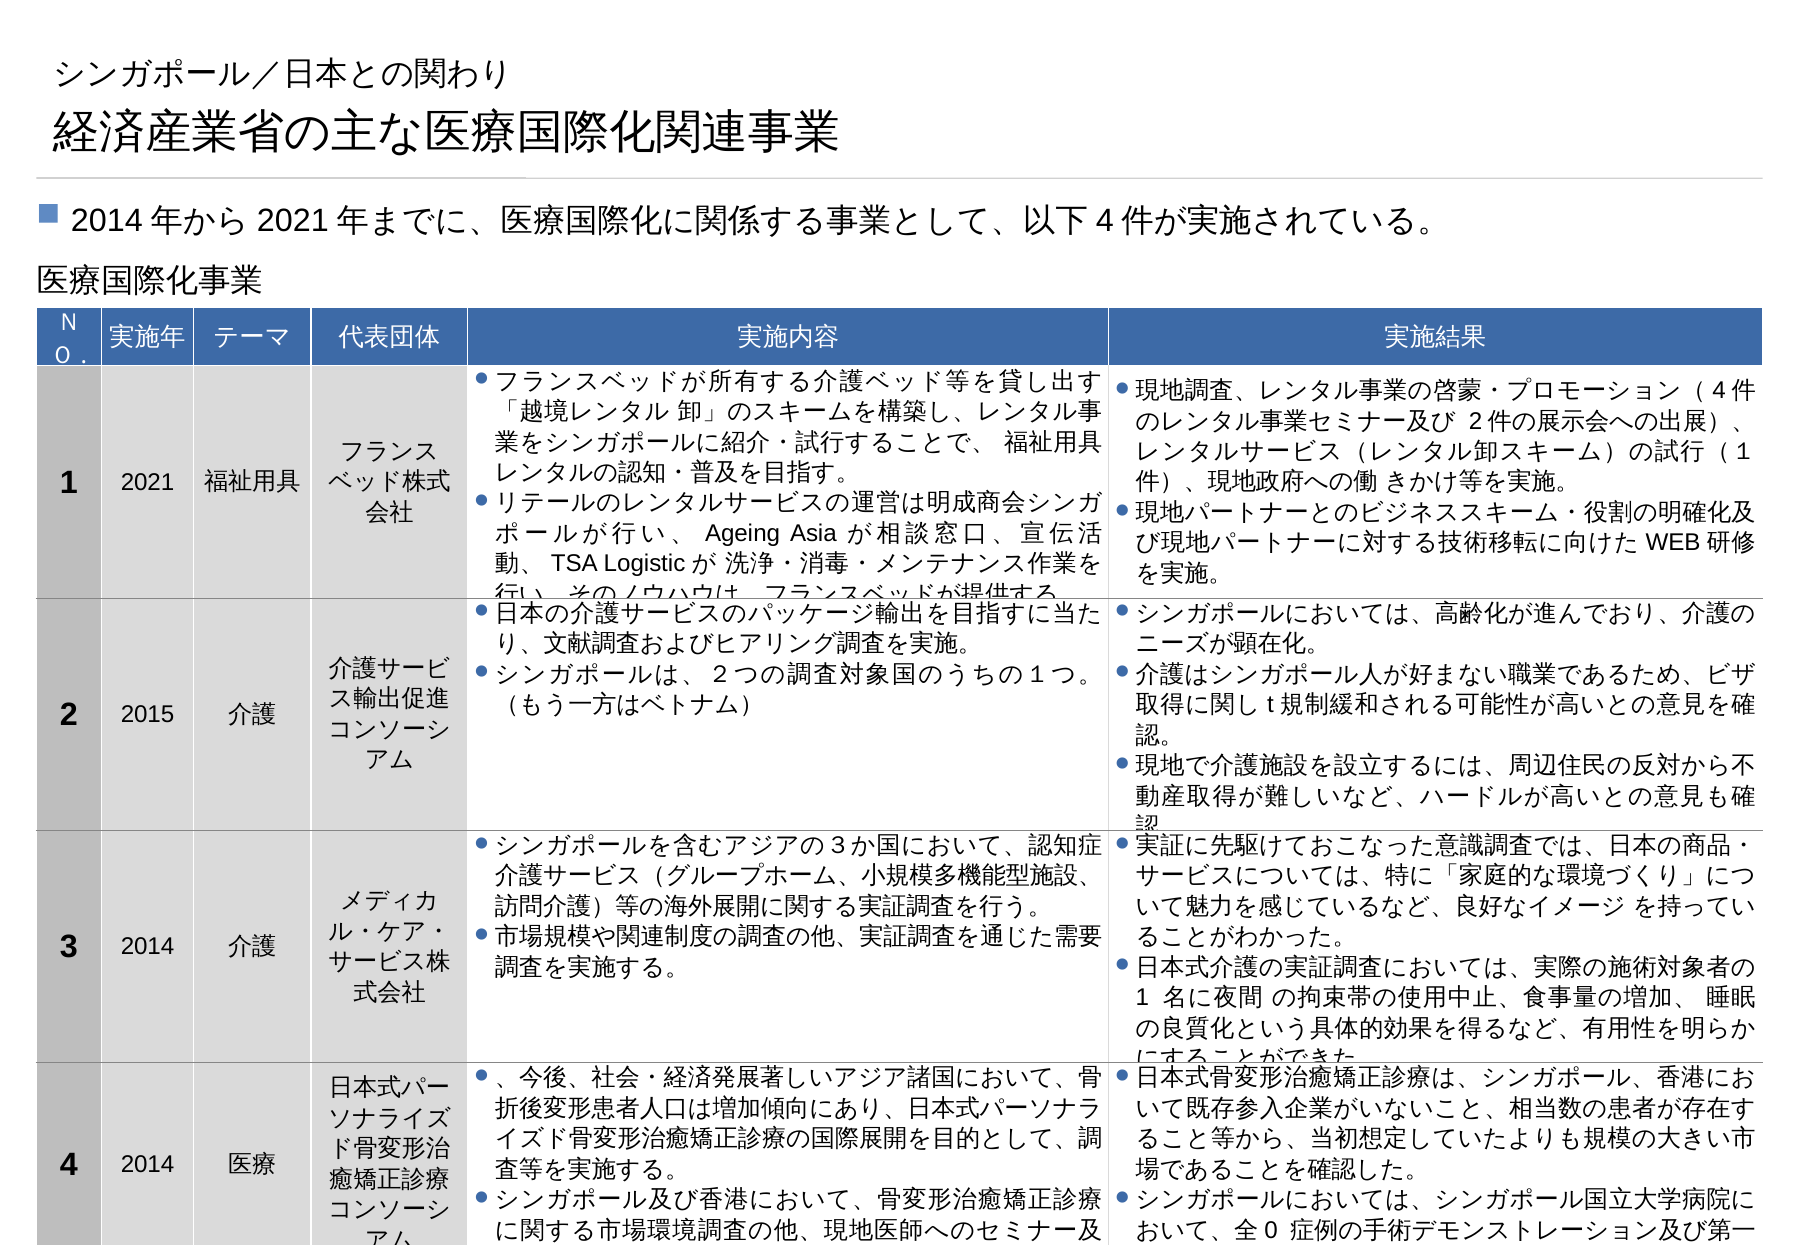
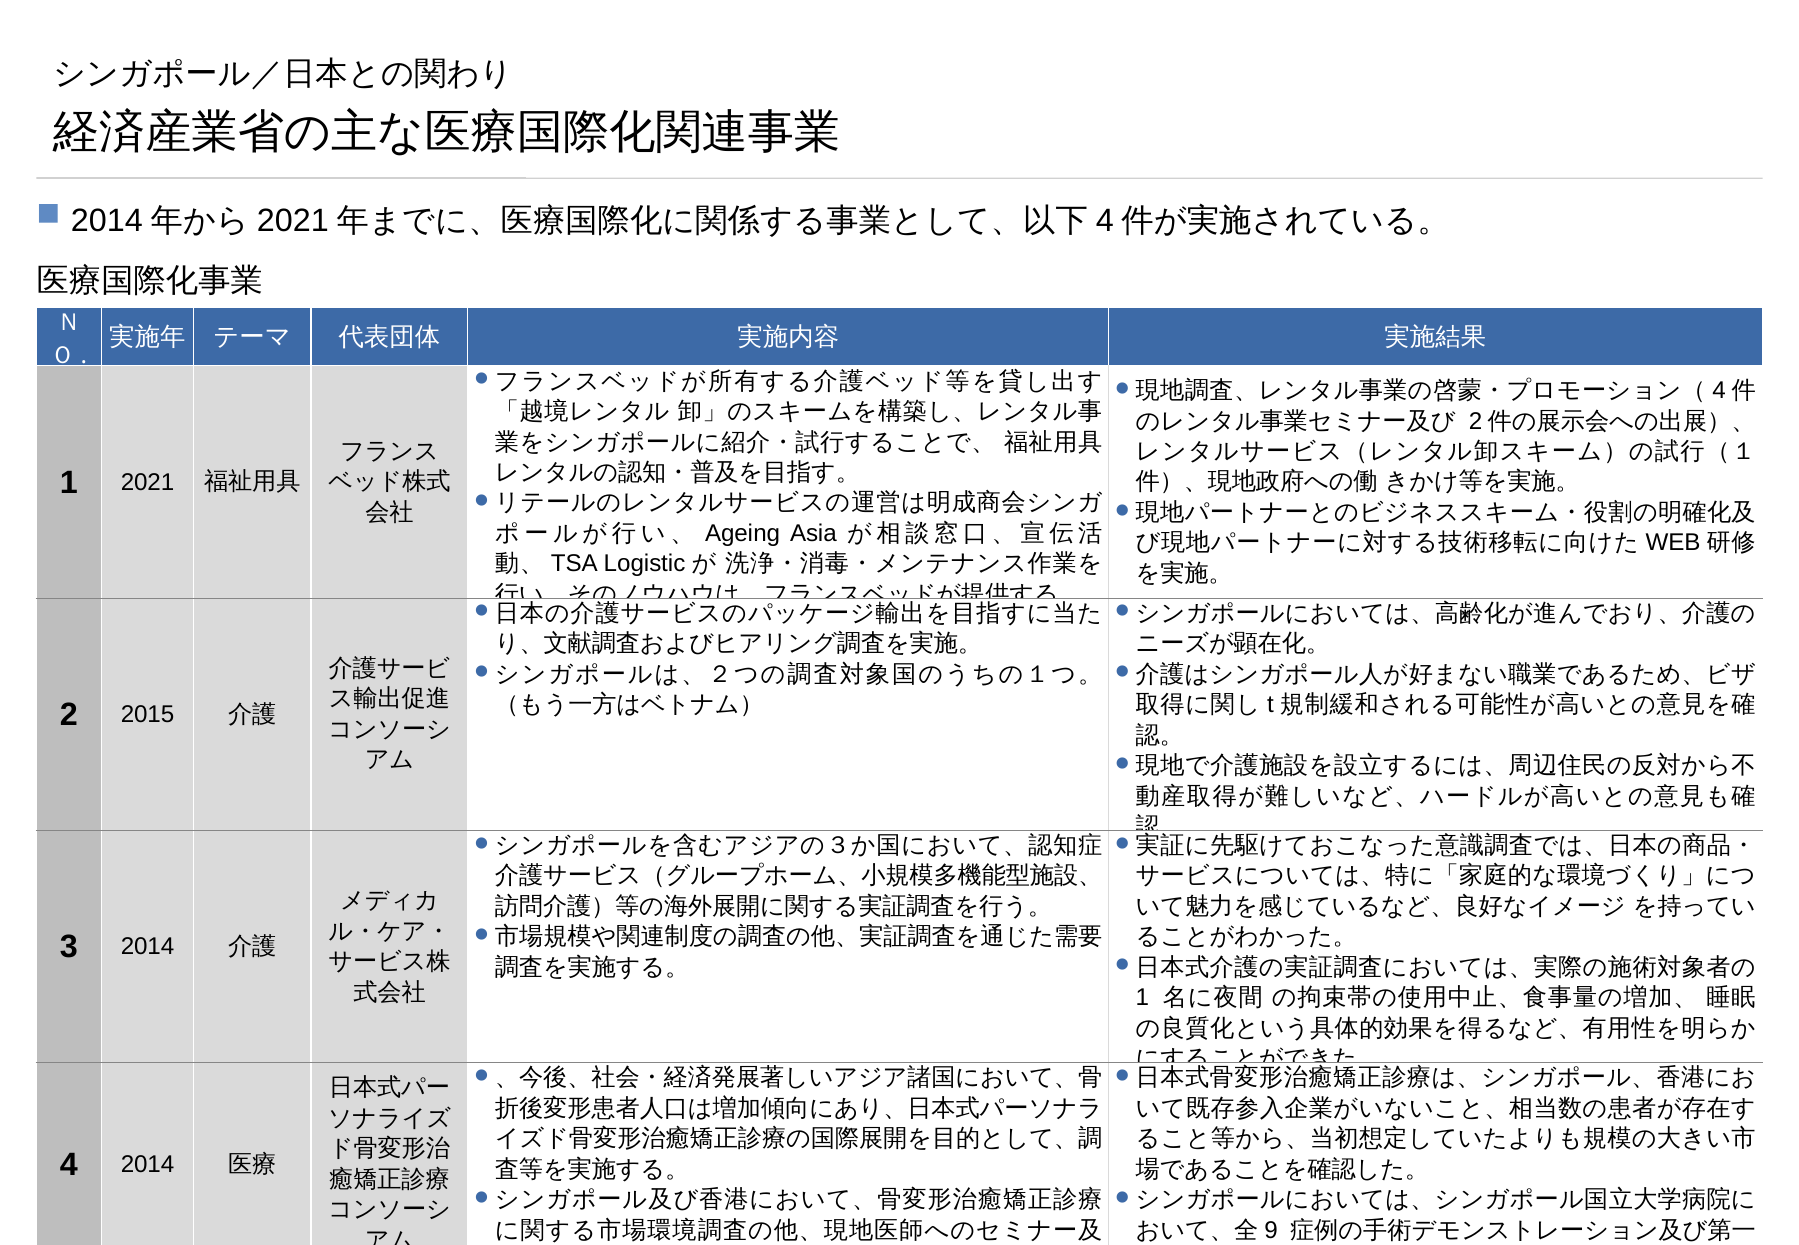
0: 0 -> 9 (1271, 1230)
